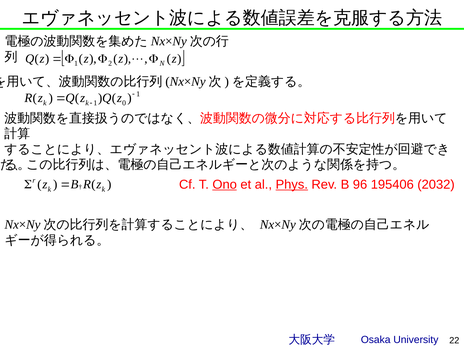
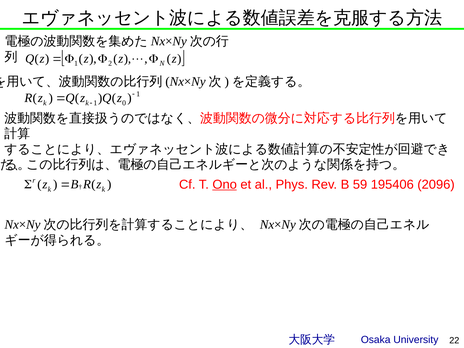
Phys underline: present -> none (292, 184)
96: 96 -> 59 (360, 184)
2032: 2032 -> 2096 (436, 184)
